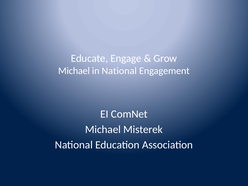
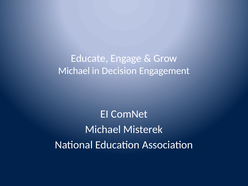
in National: National -> Decision (119, 71)
